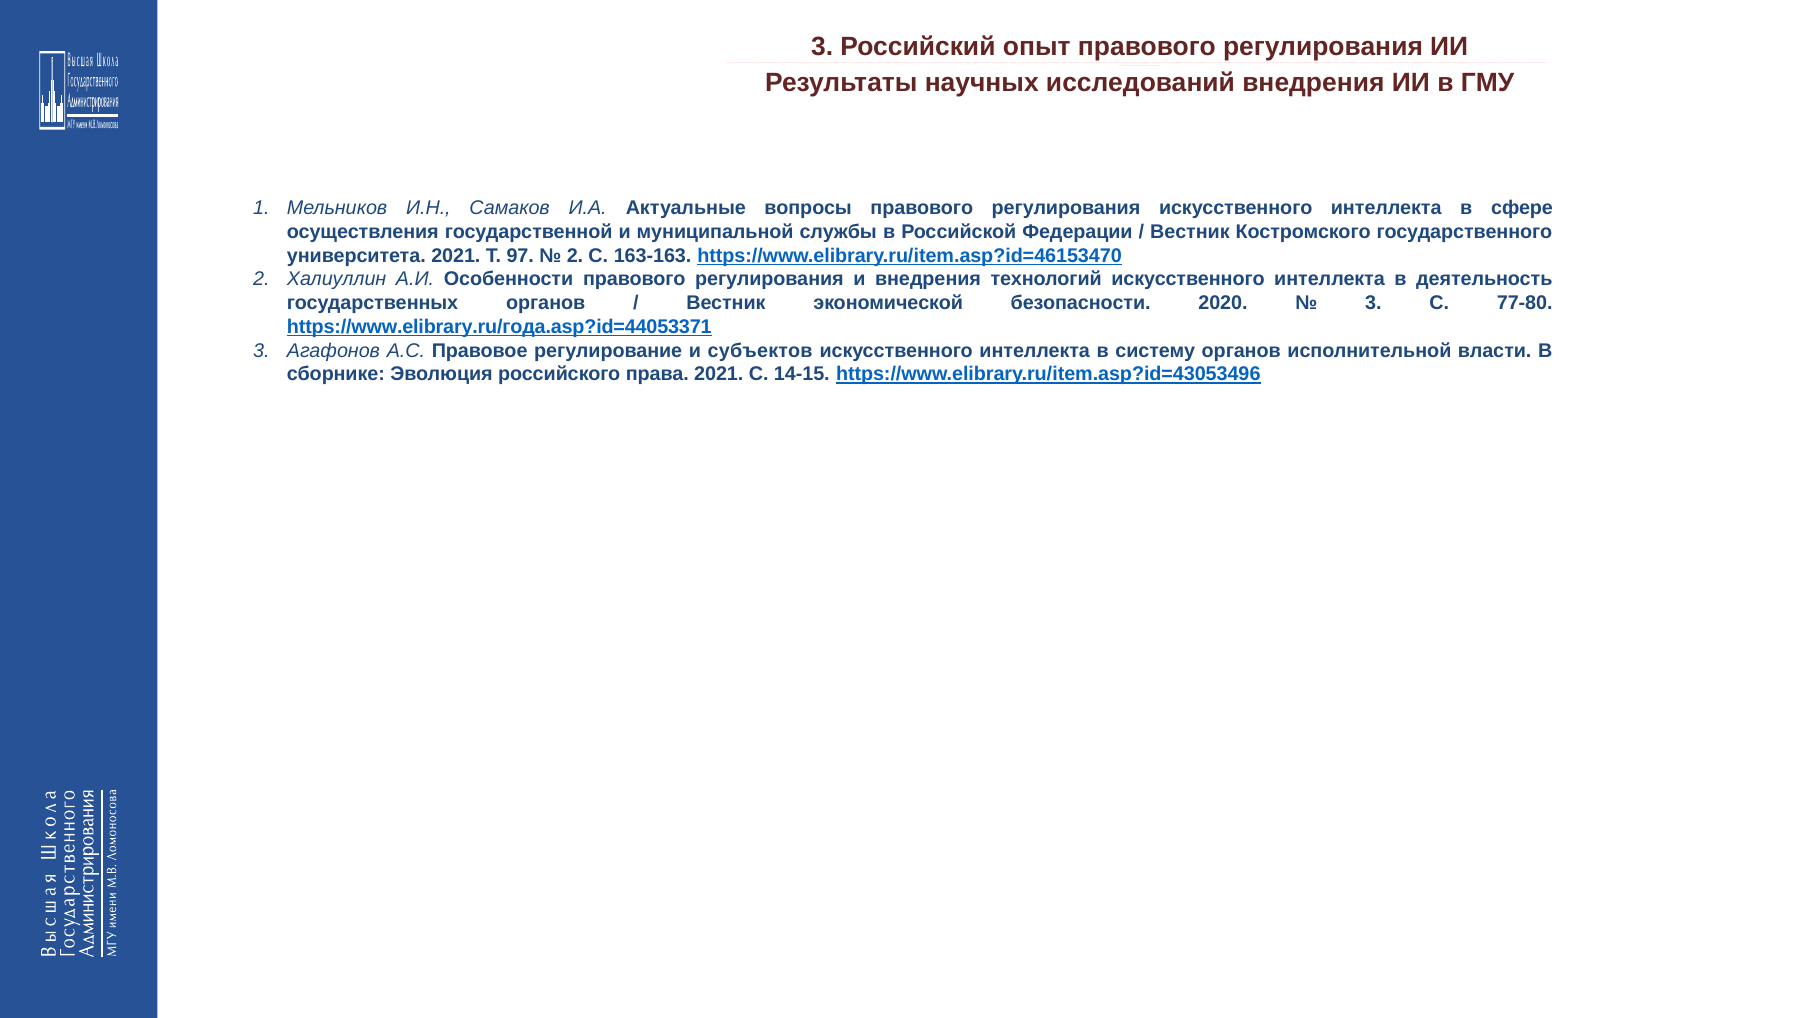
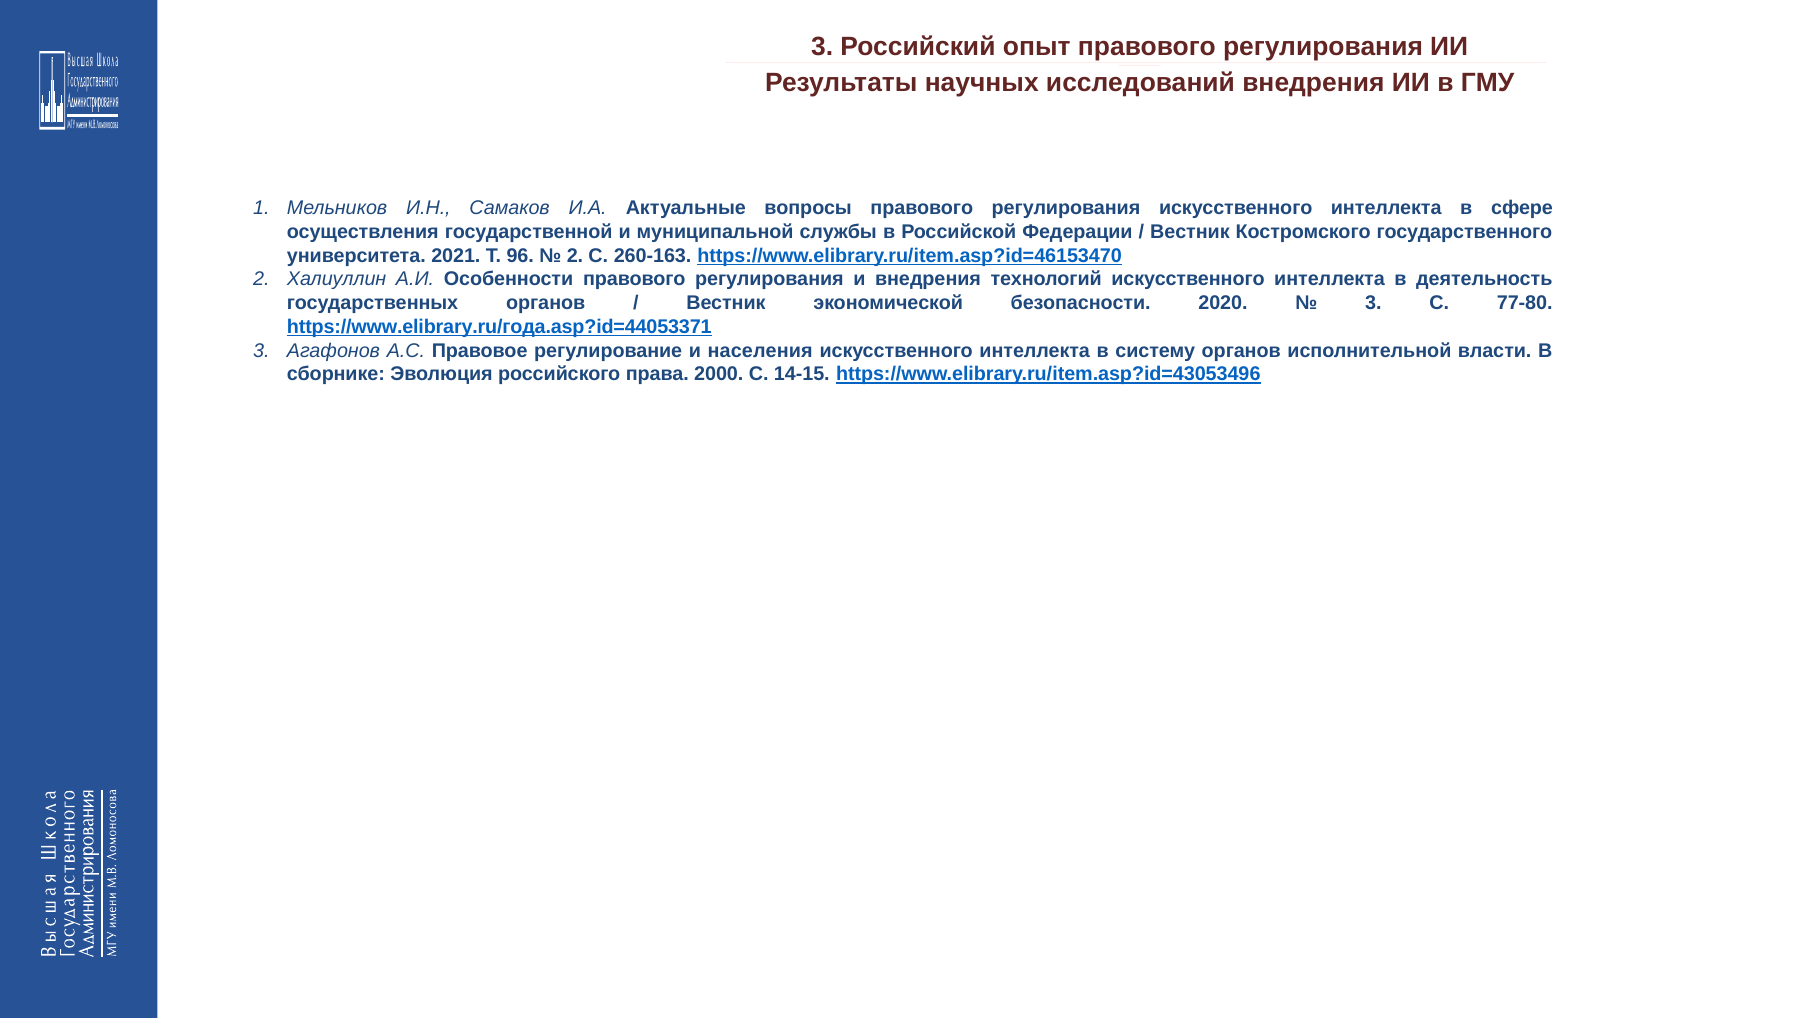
97: 97 -> 96 (520, 256)
163-163: 163-163 -> 260-163 (653, 256)
субъектов: субъектов -> населения (760, 351)
права 2021: 2021 -> 2000 (719, 374)
